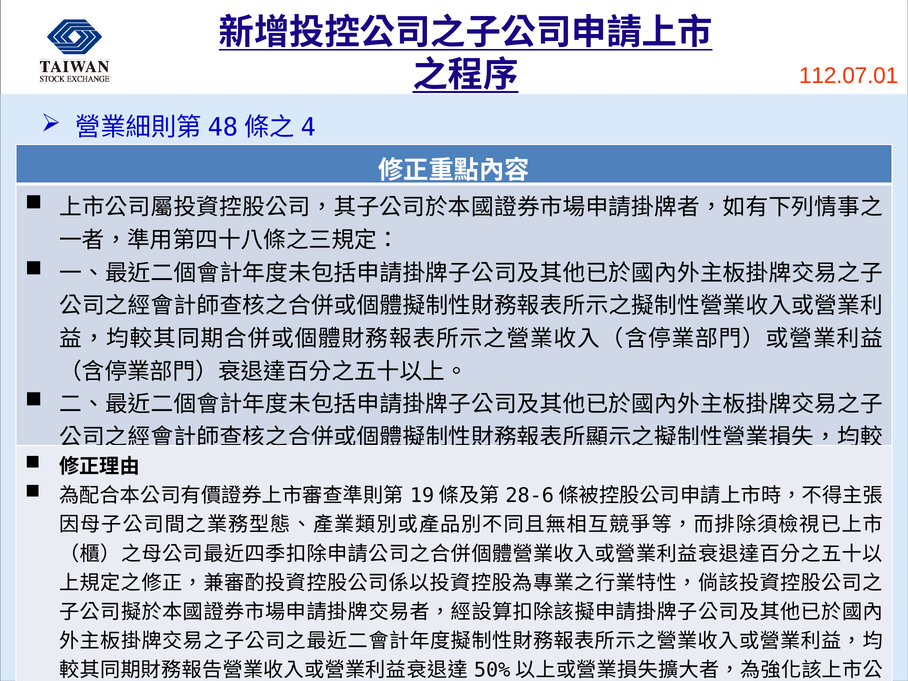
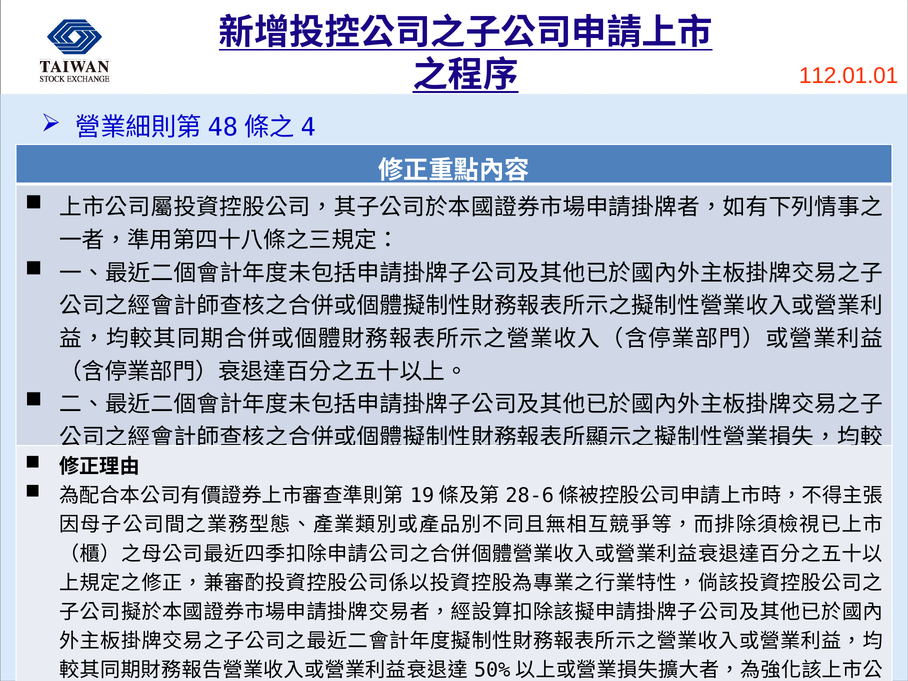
112.07.01: 112.07.01 -> 112.01.01 (849, 76)
